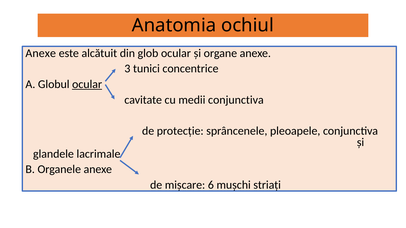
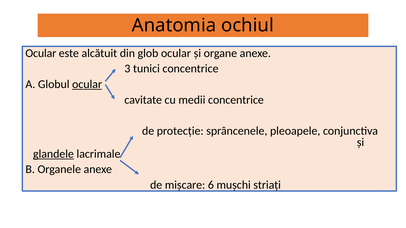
Anexe: Anexe -> Ocular (41, 53)
medii conjunctiva: conjunctiva -> concentrice (236, 100)
glandele underline: none -> present (53, 154)
